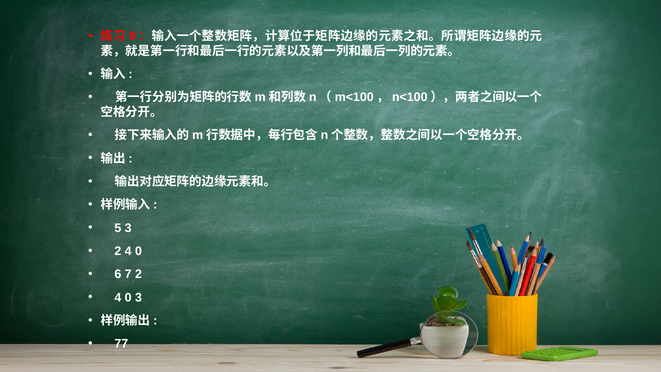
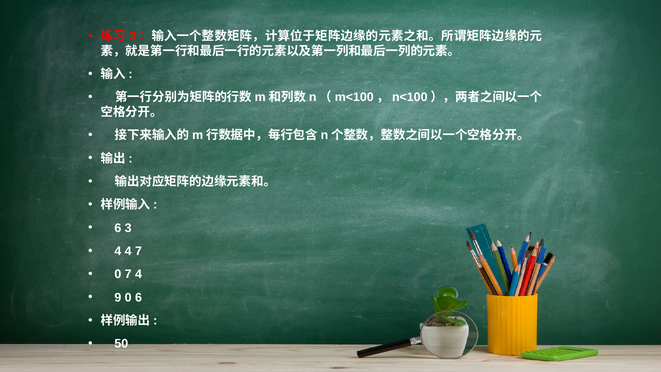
9: 9 -> 3 (132, 36)
5: 5 -> 6 (118, 228)
2: 2 -> 4 (118, 251)
0: 0 -> 7 (138, 251)
6: 6 -> 0 (118, 274)
7 2: 2 -> 4 (138, 274)
4: 4 -> 9 (118, 297)
0 3: 3 -> 6 (138, 297)
77: 77 -> 50 (121, 344)
